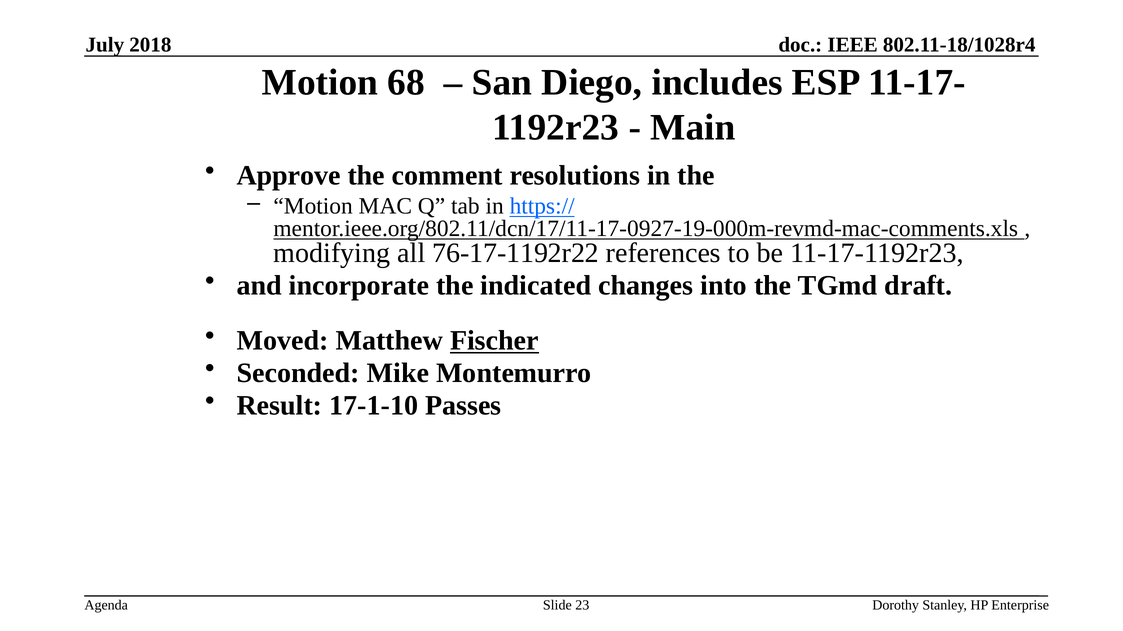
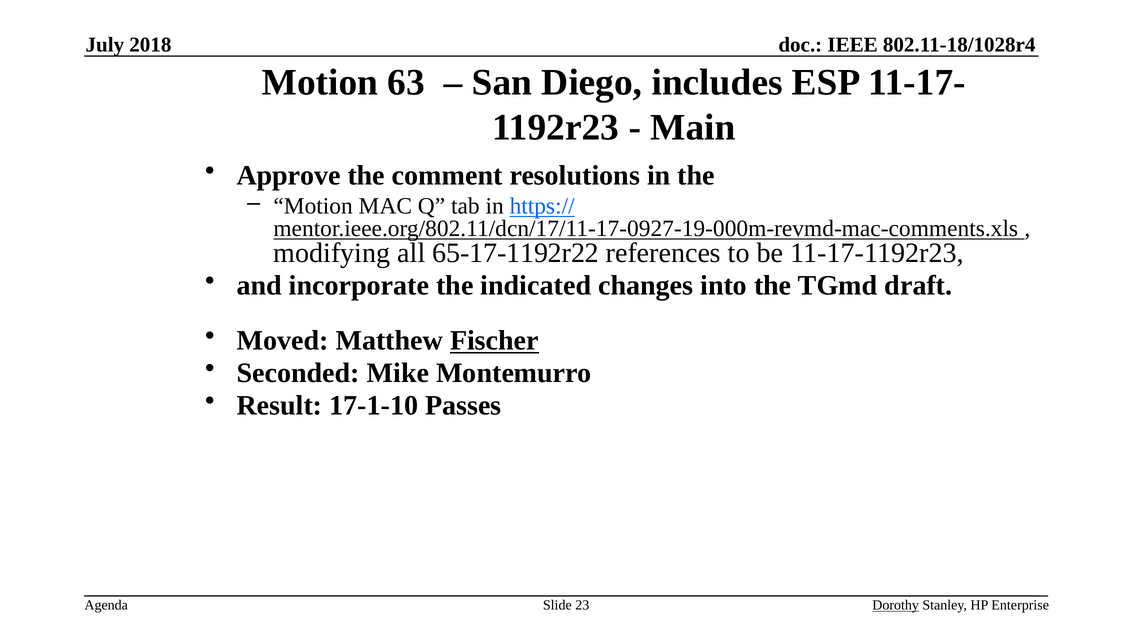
68: 68 -> 63 (406, 82)
76-17-1192r22: 76-17-1192r22 -> 65-17-1192r22 (516, 253)
Dorothy underline: none -> present (896, 606)
